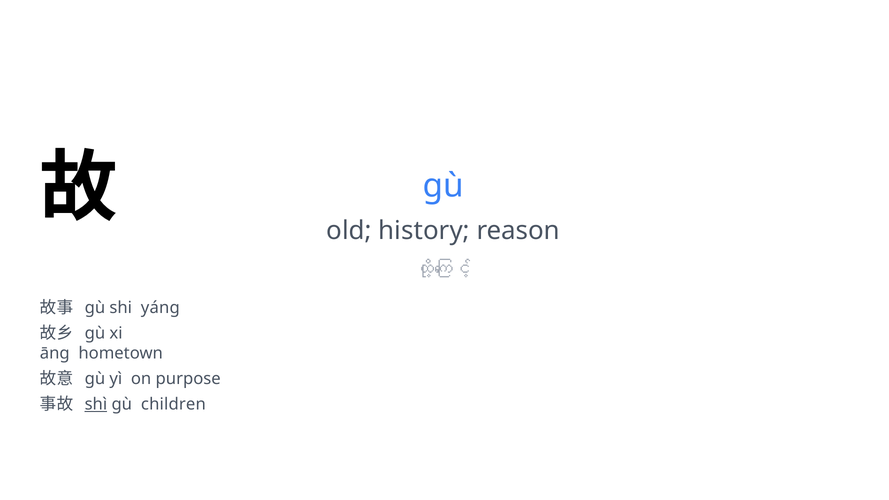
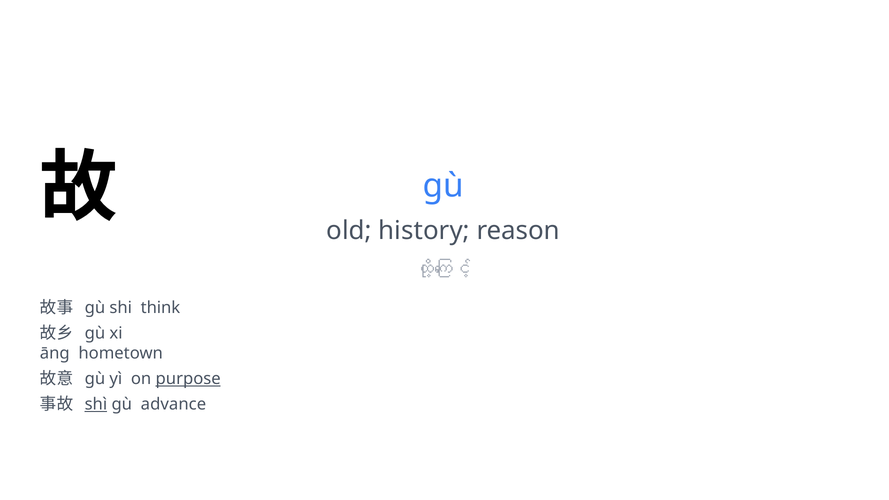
yáng: yáng -> think (160, 308)
purpose underline: none -> present (188, 379)
children: children -> advance (173, 405)
